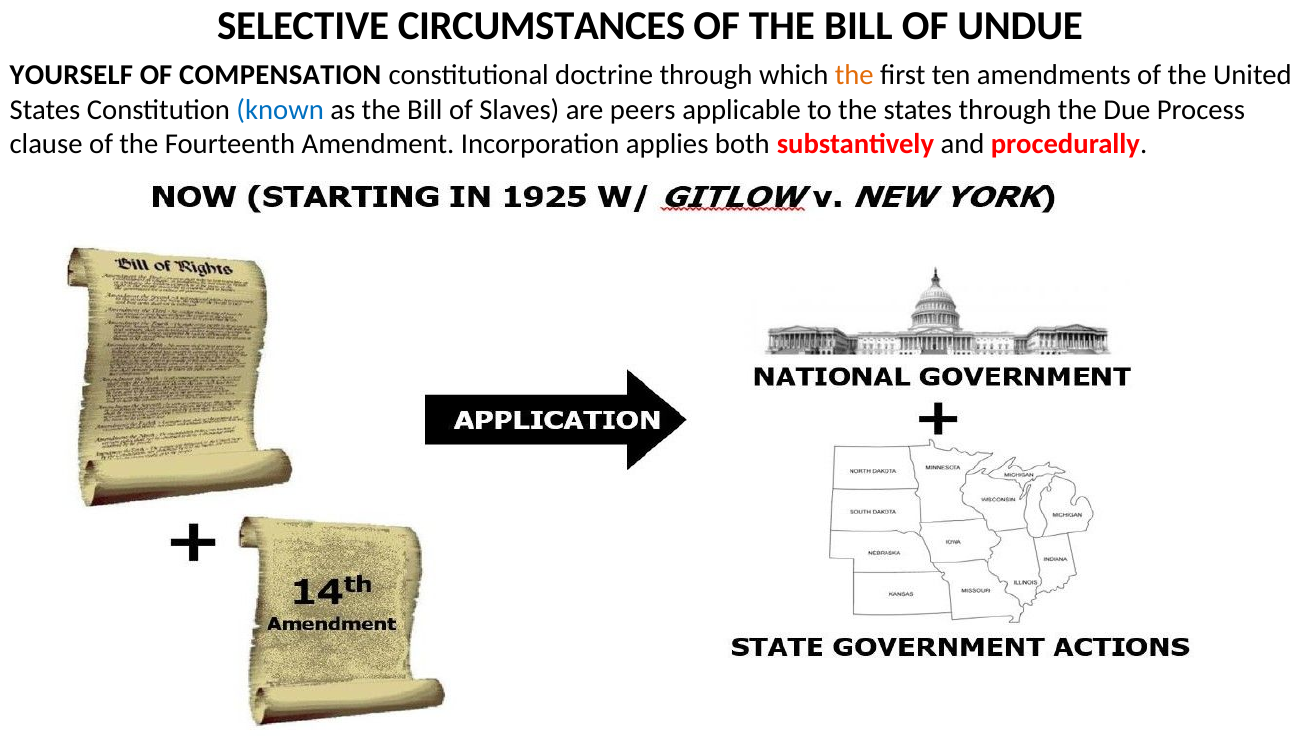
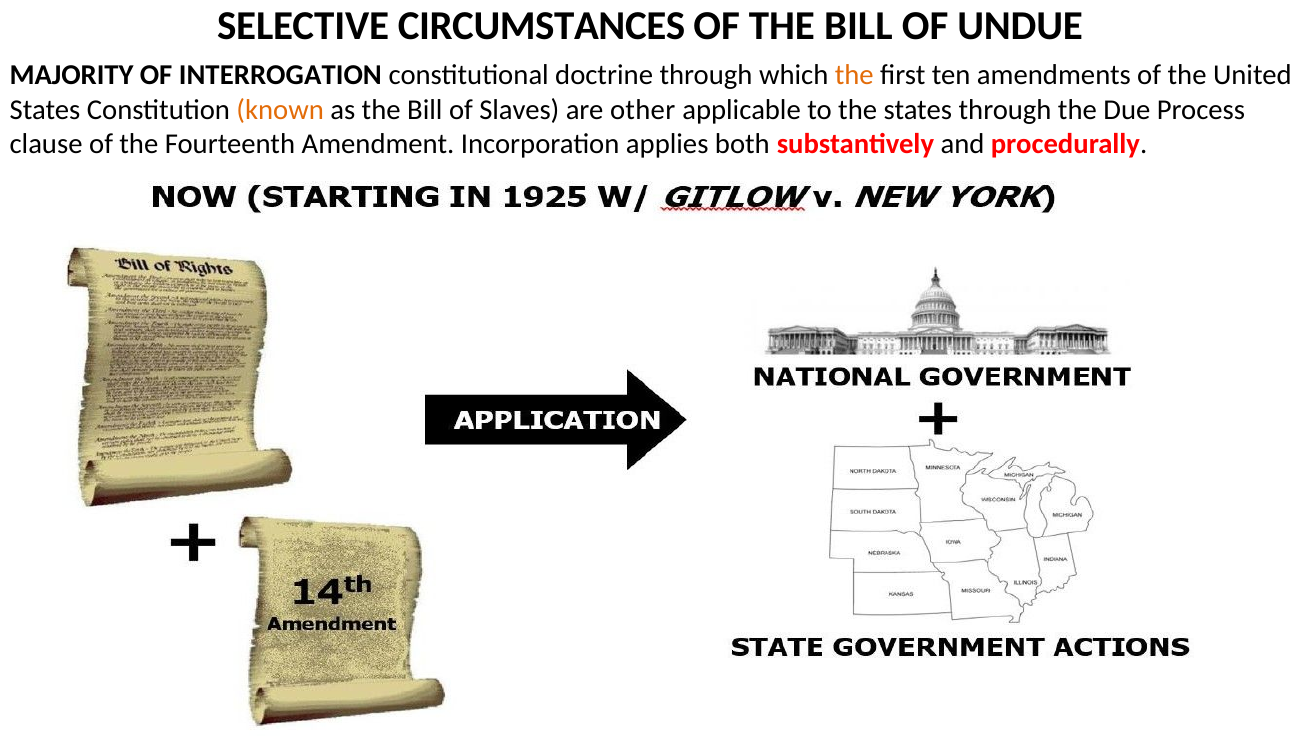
YOURSELF: YOURSELF -> MAJORITY (72, 75)
COMPENSATION: COMPENSATION -> INTERROGATION (280, 75)
known colour: blue -> orange (280, 110)
peers: peers -> other (643, 110)
